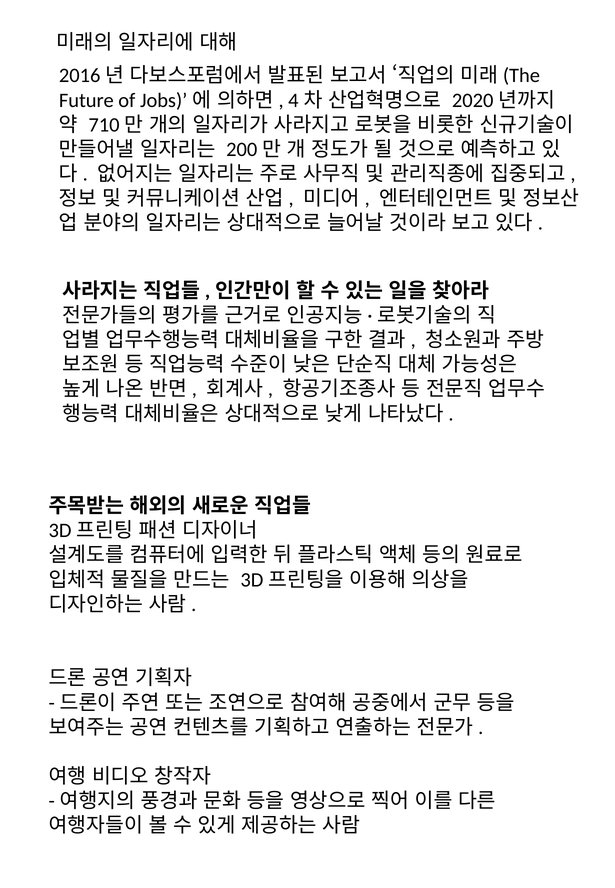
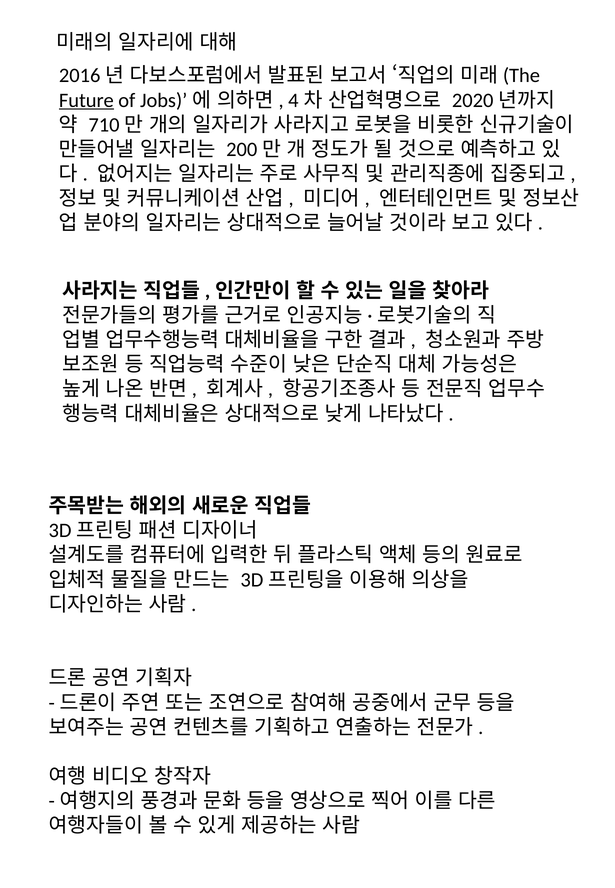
Future underline: none -> present (86, 100)
